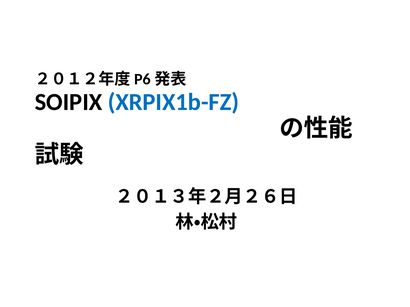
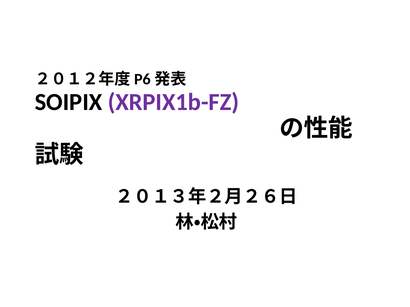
XRPIX1b-FZ colour: blue -> purple (173, 102)
